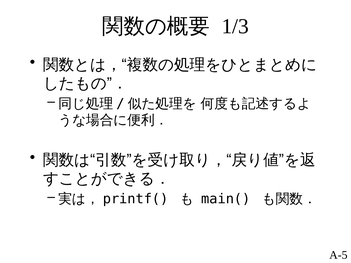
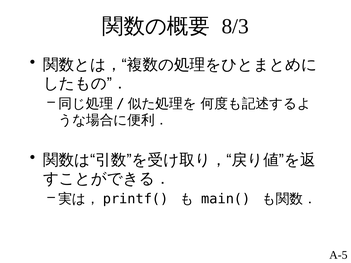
1/3: 1/3 -> 8/3 (235, 26)
